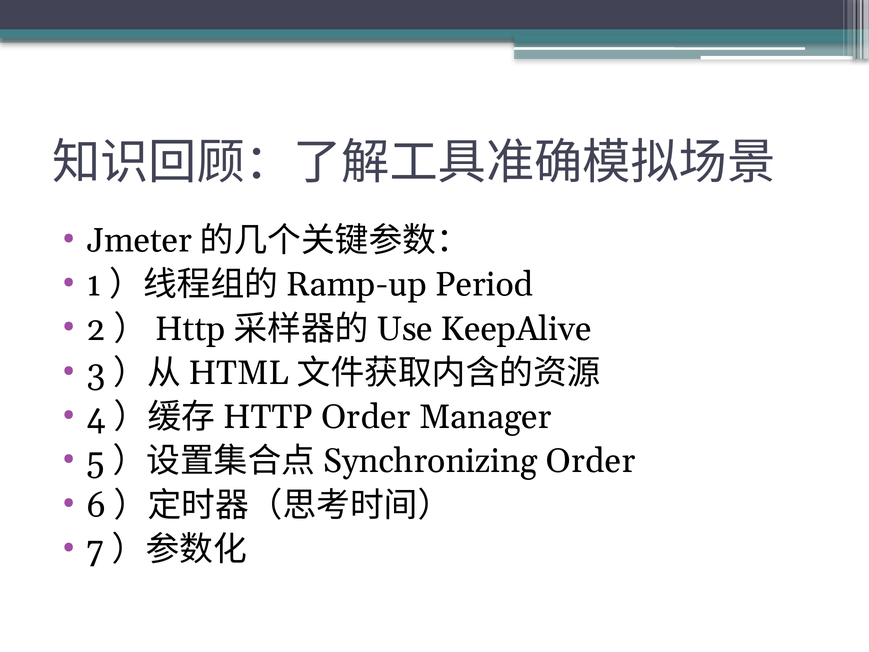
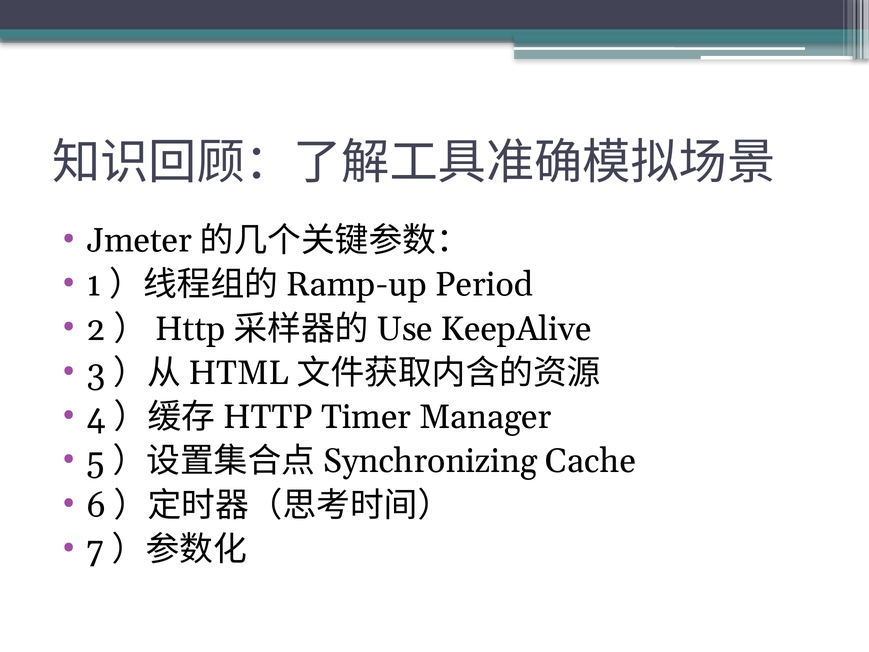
Order: Order -> Timer (366, 417)
Order: Order -> Cache (591, 461)
